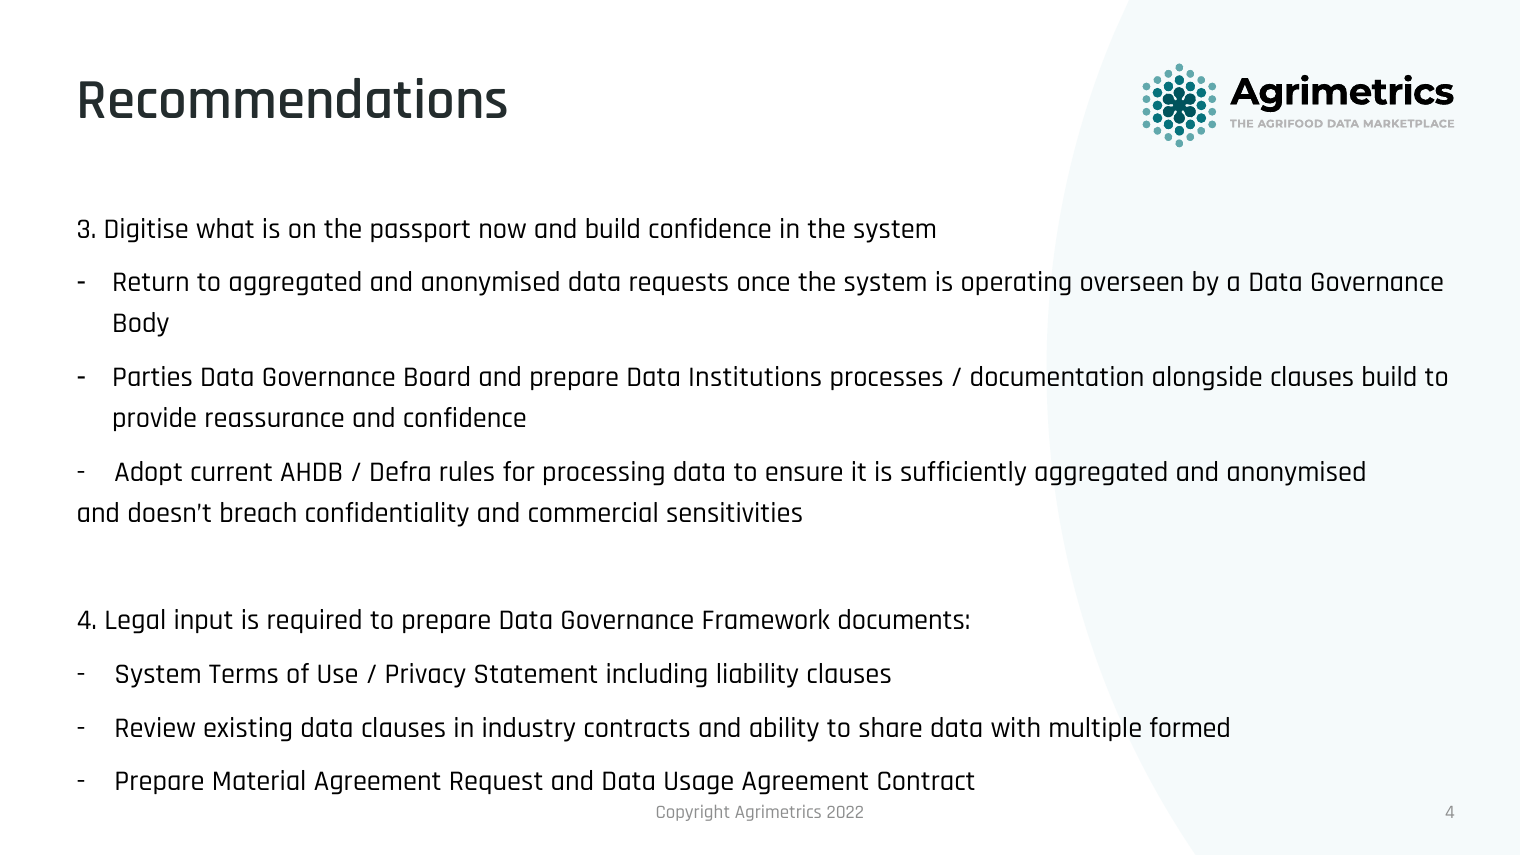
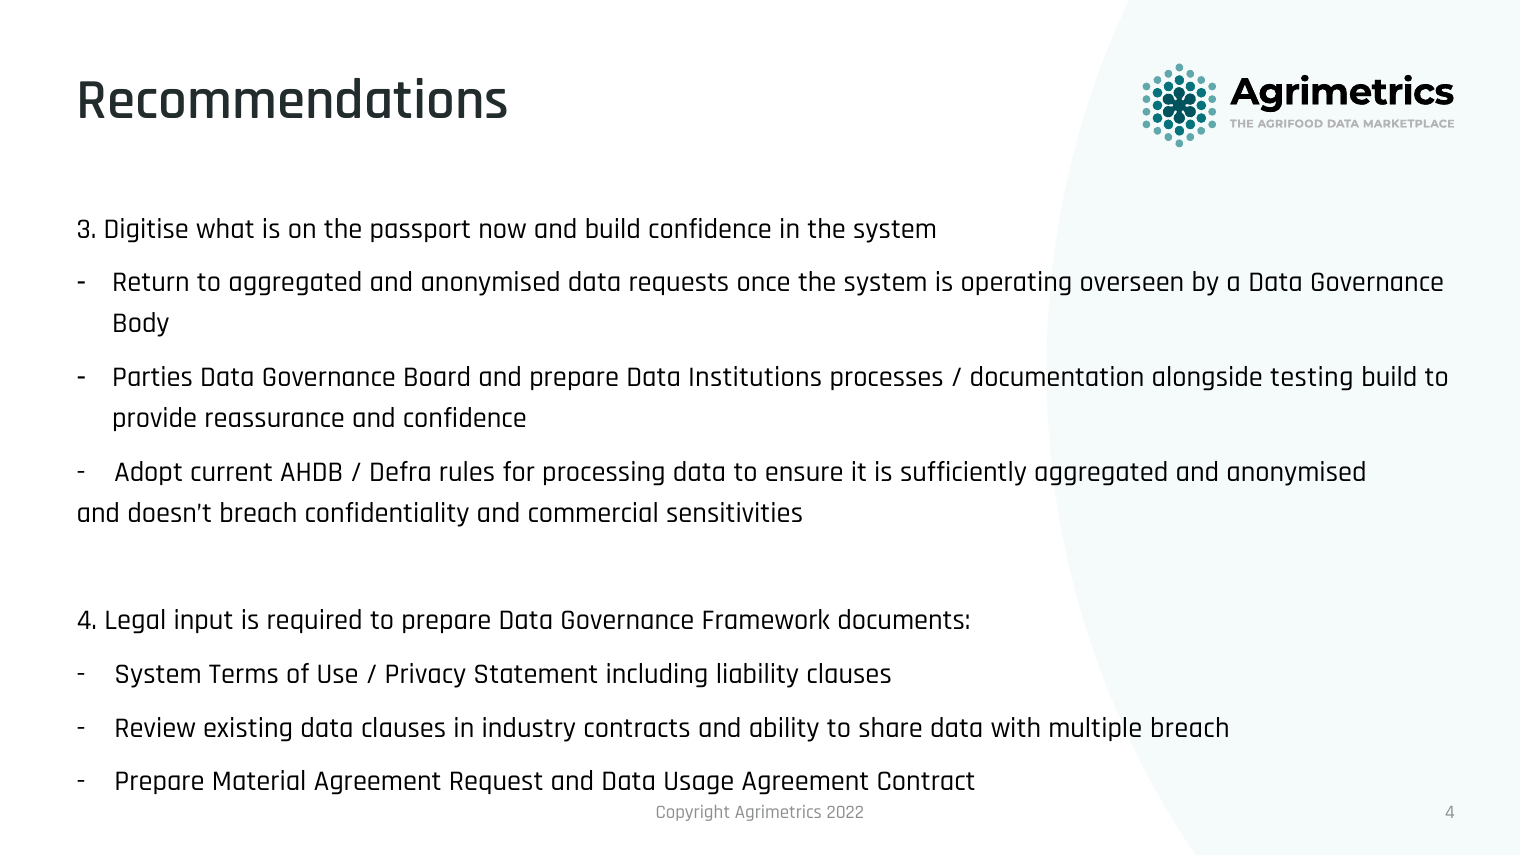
alongside clauses: clauses -> testing (1312, 377)
multiple formed: formed -> breach (1190, 728)
